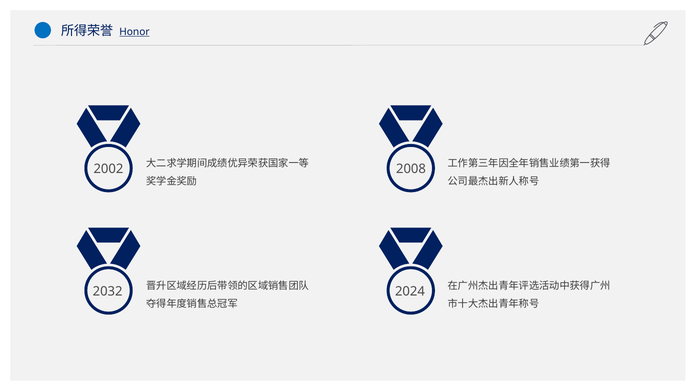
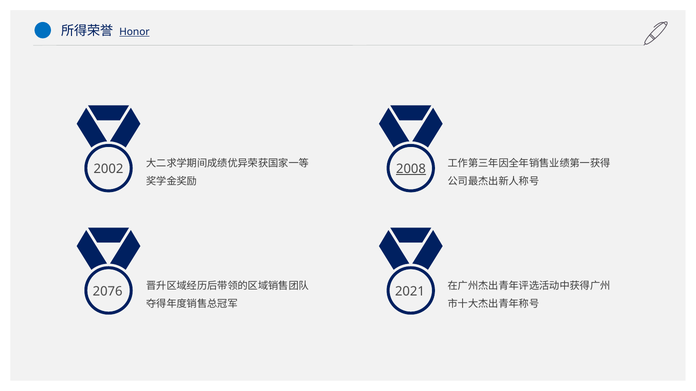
2008 underline: none -> present (411, 169)
2032: 2032 -> 2076 (108, 292)
2024: 2024 -> 2021 (410, 292)
